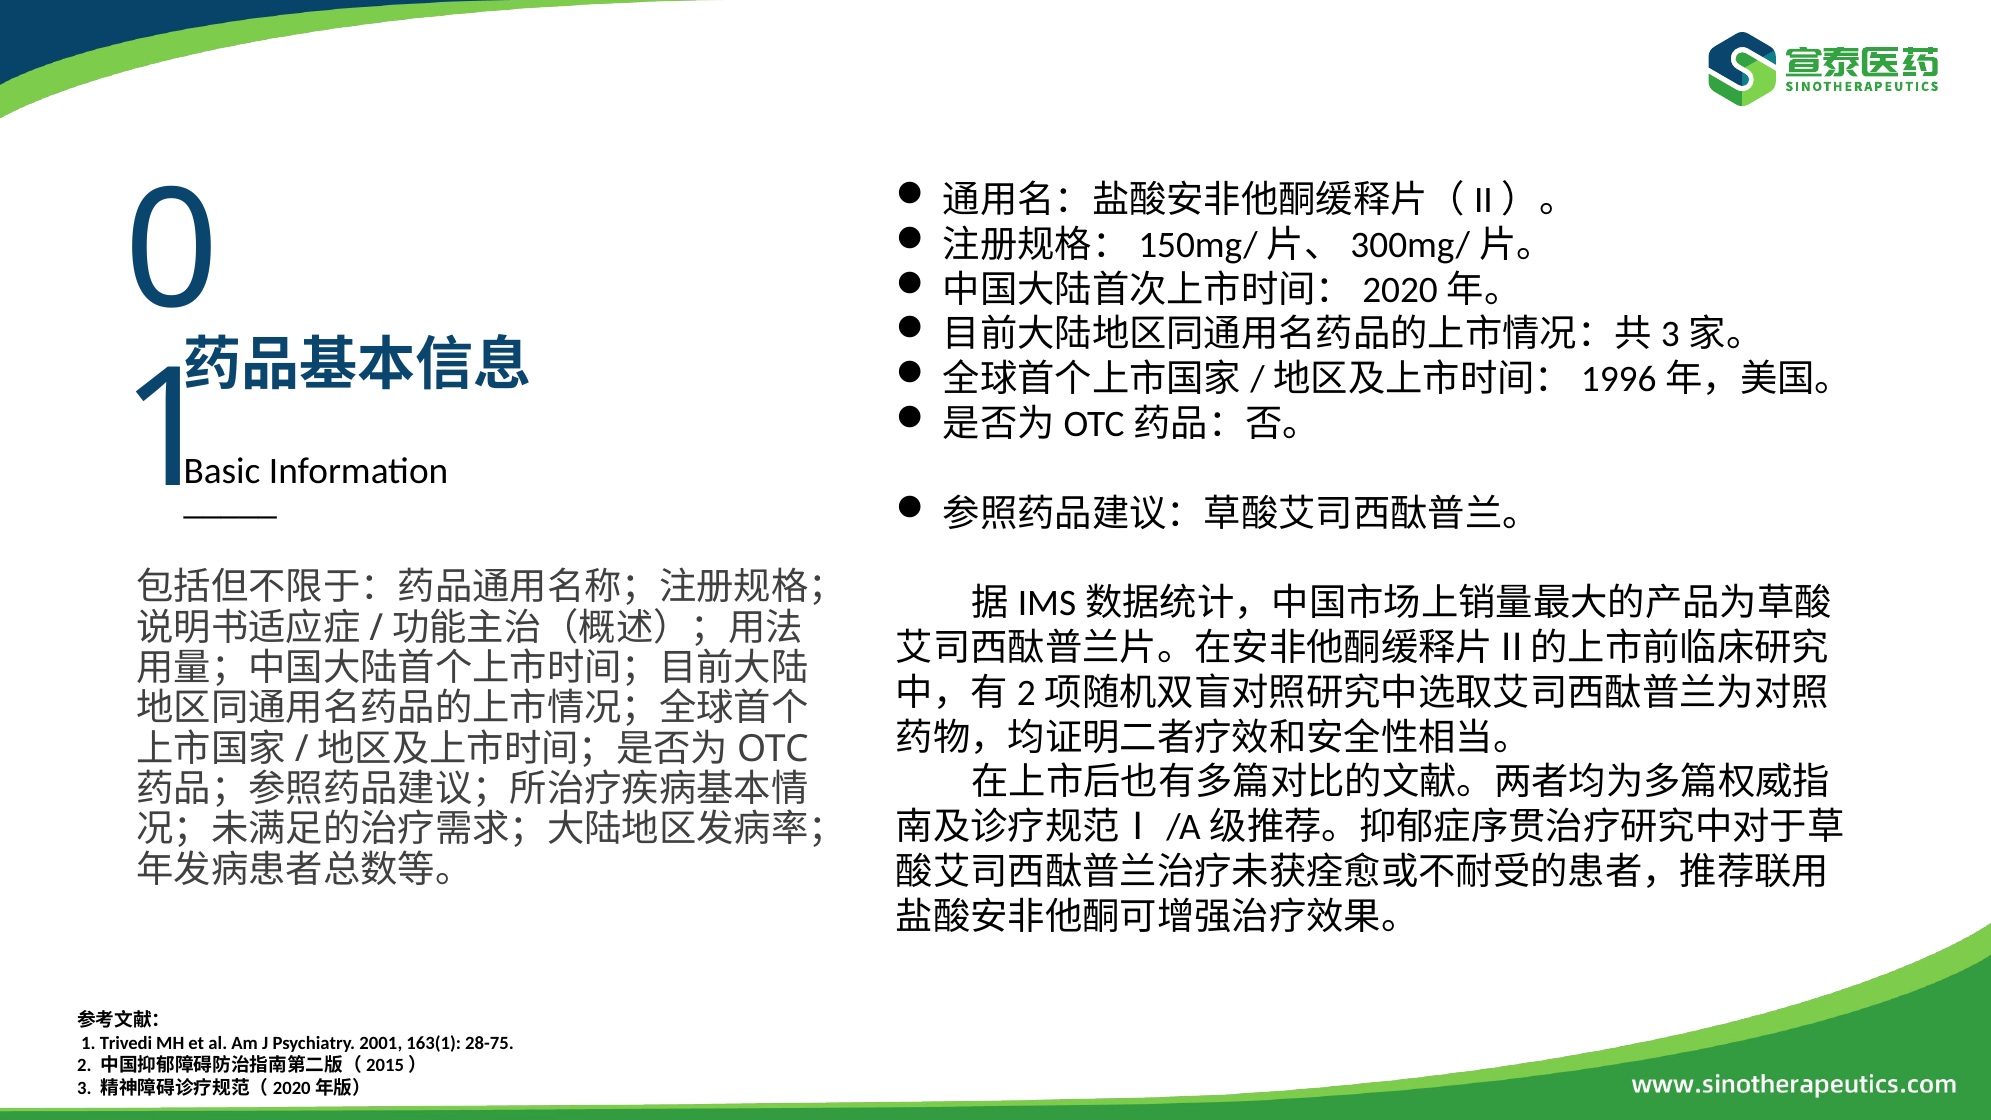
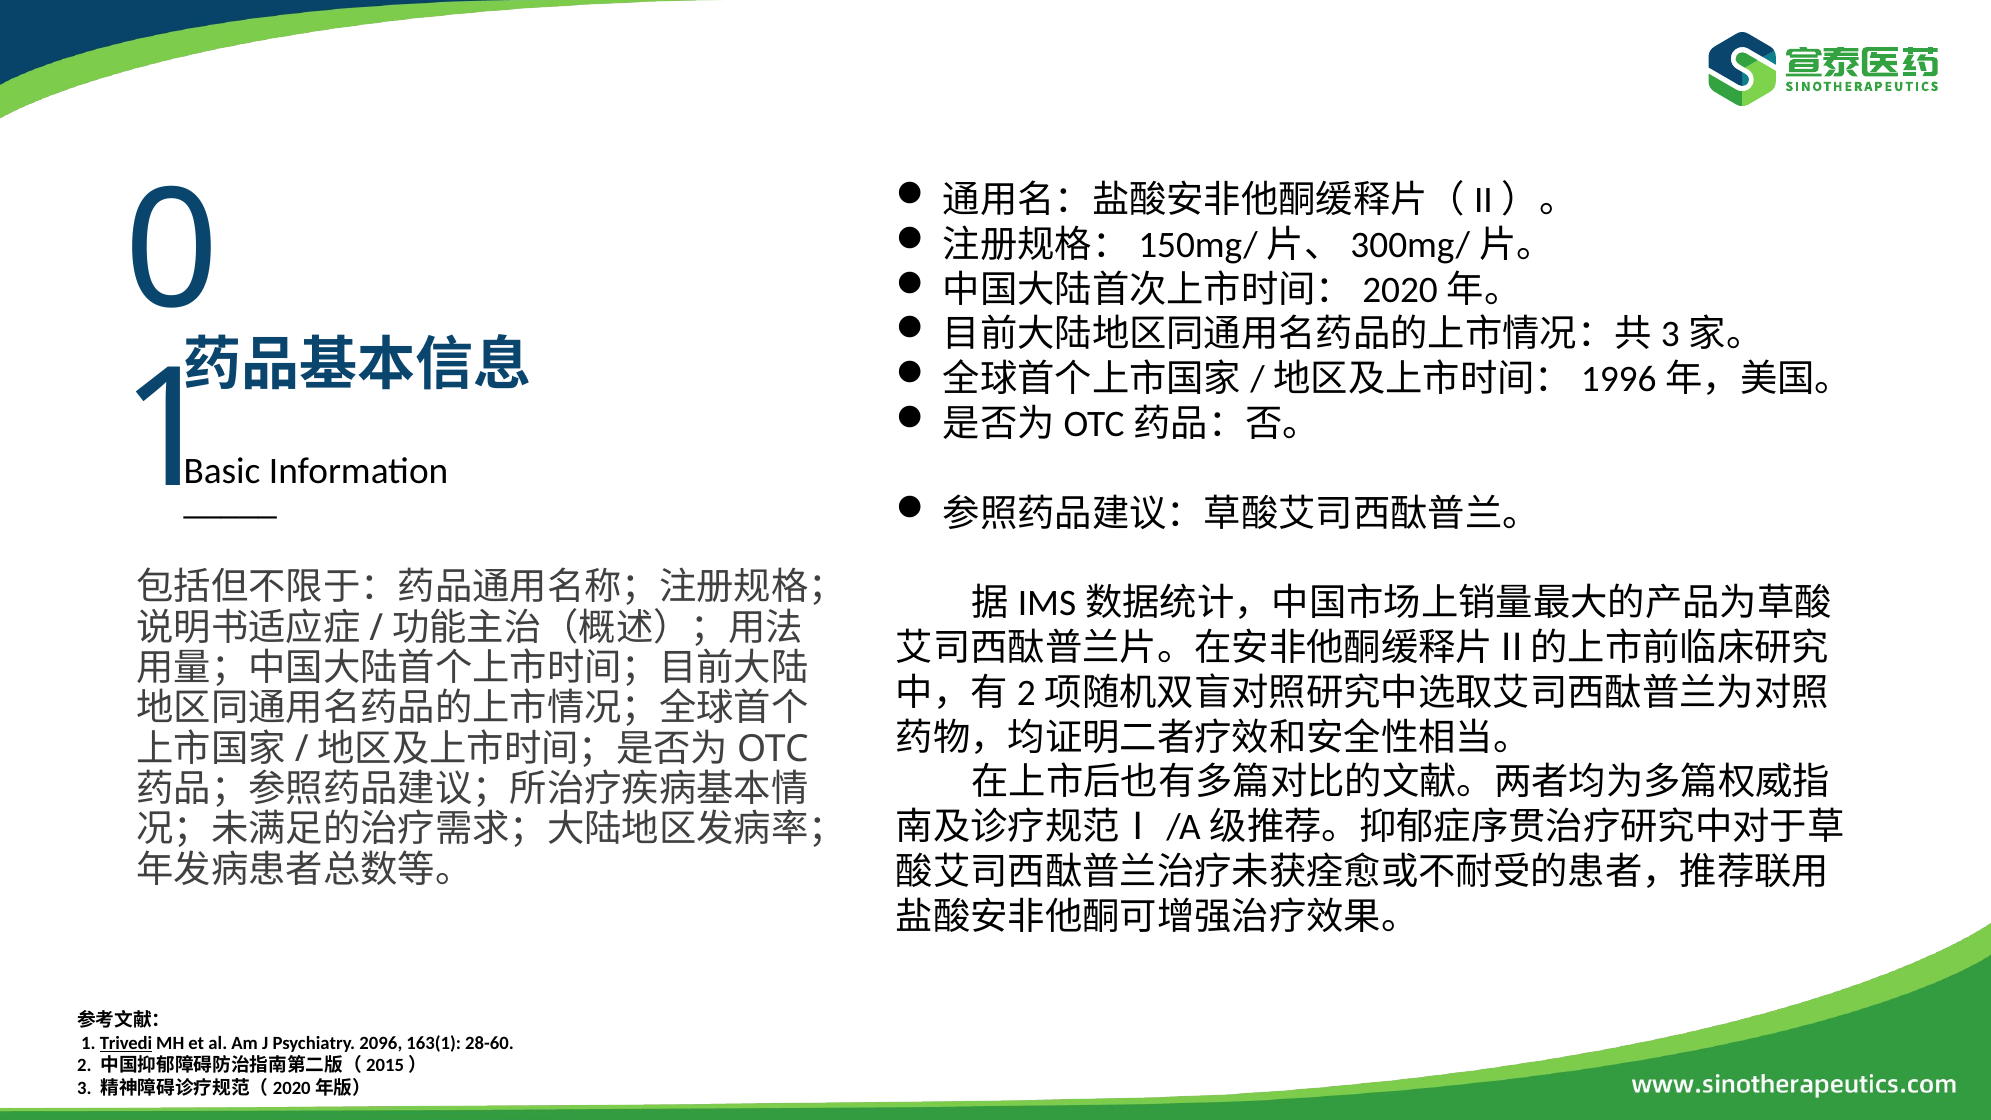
Trivedi underline: none -> present (126, 1043)
2001: 2001 -> 2096 (381, 1043)
28-75: 28-75 -> 28-60 (489, 1043)
